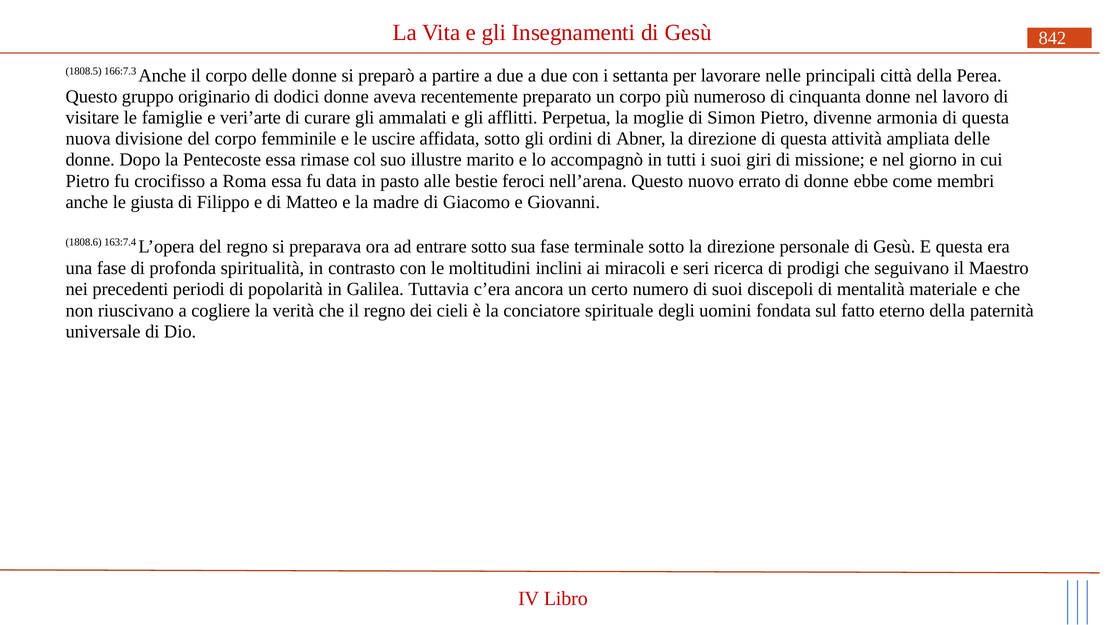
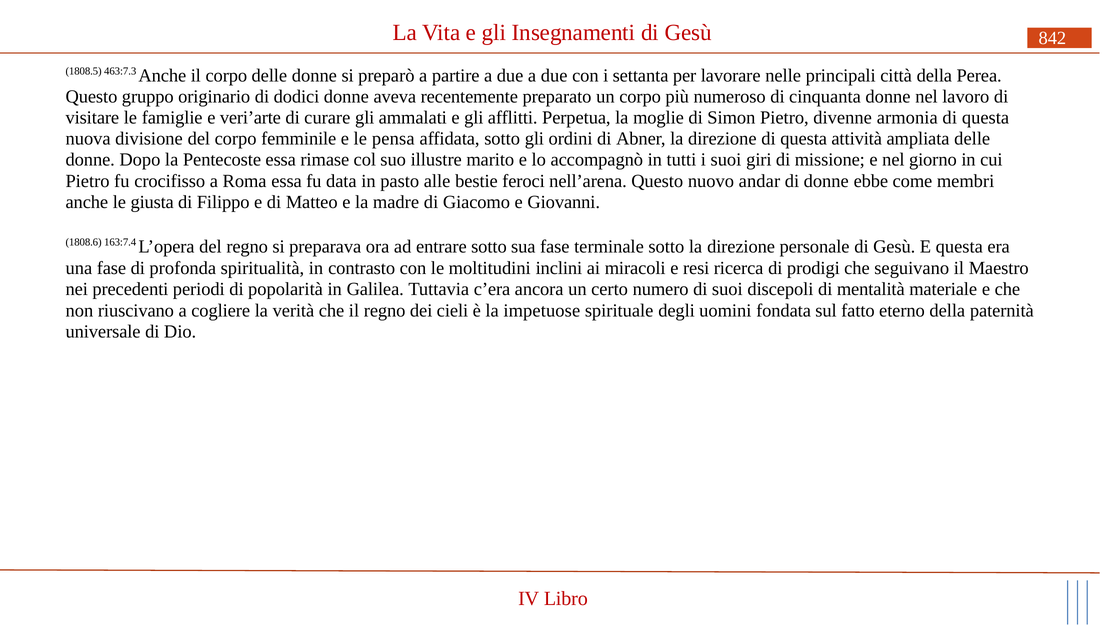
166:7.3: 166:7.3 -> 463:7.3 (120, 71)
uscire: uscire -> pensa (393, 139)
errato: errato -> andar (759, 181)
seri: seri -> resi (696, 268)
conciatore: conciatore -> impetuose (542, 310)
